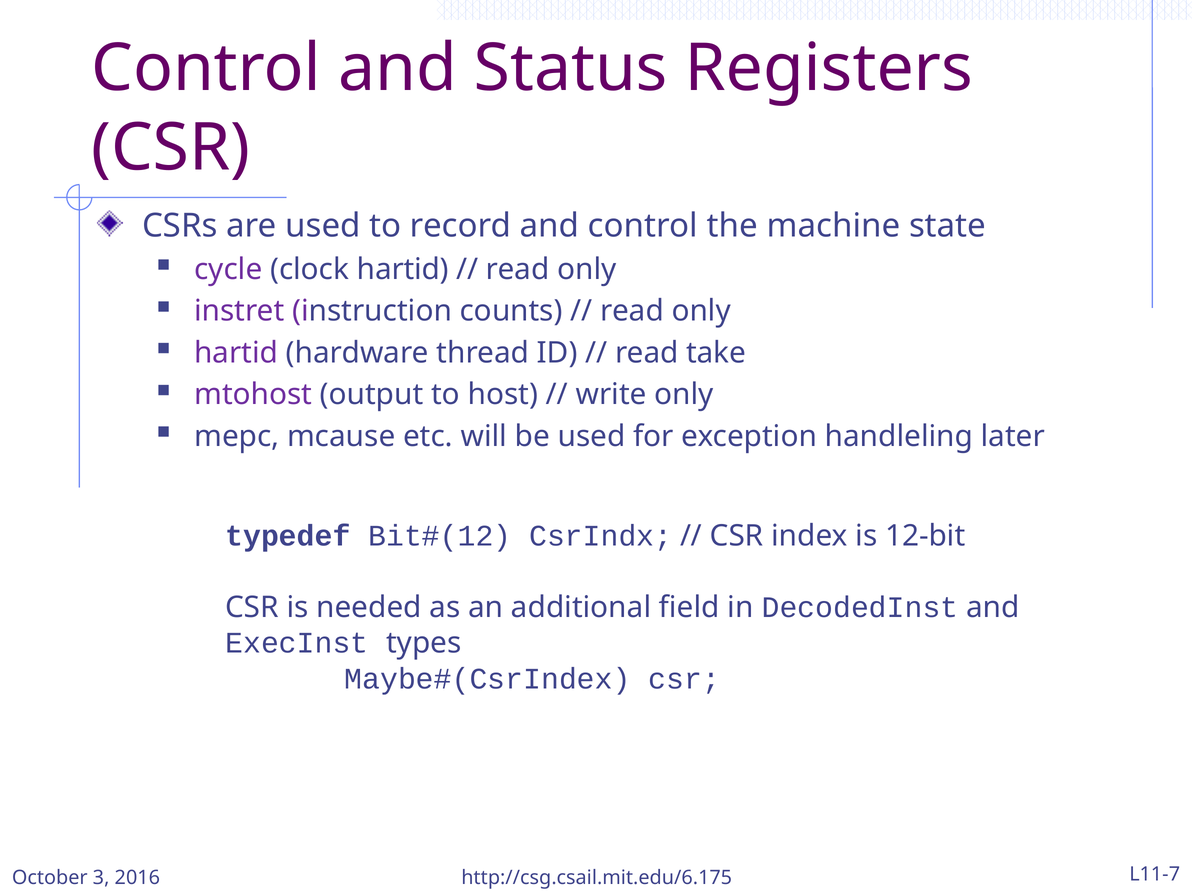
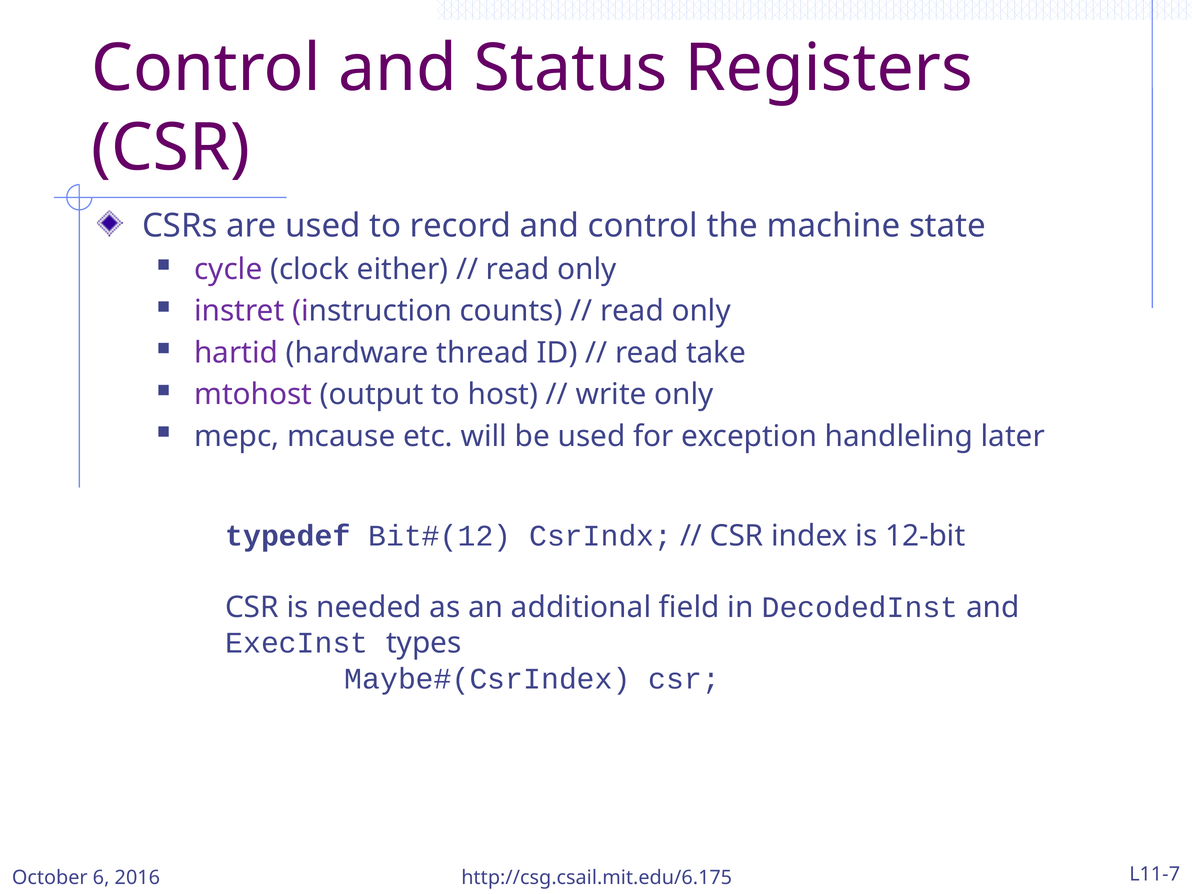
clock hartid: hartid -> either (403, 269)
3: 3 -> 6 (101, 877)
